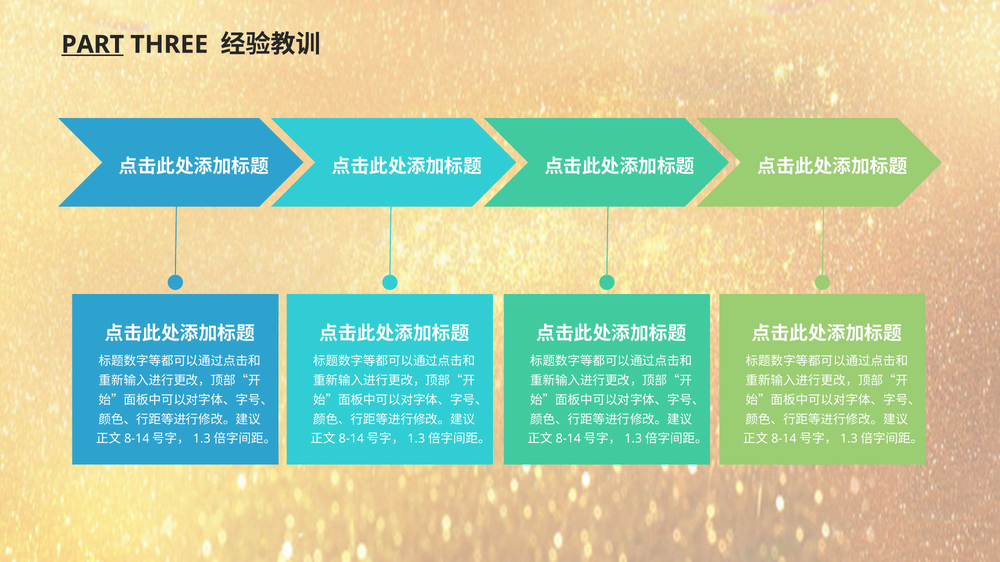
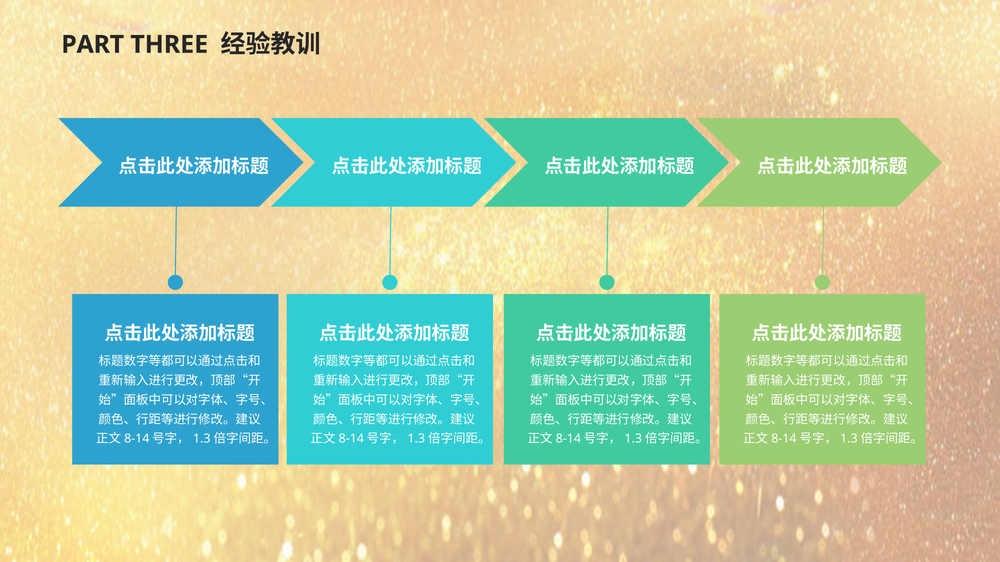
PART underline: present -> none (93, 45)
